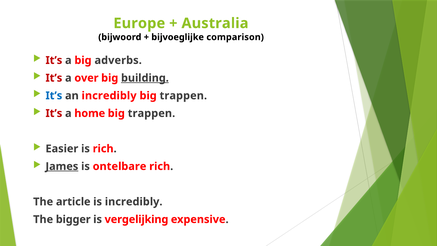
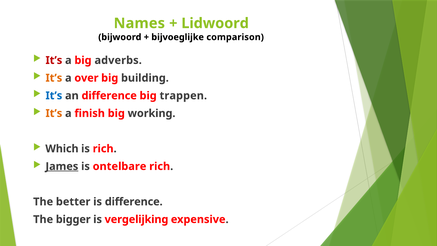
Europe: Europe -> Names (139, 23)
Australia: Australia -> Lidwoord (215, 23)
It’s colour: red -> orange (54, 78)
building underline: present -> none (145, 78)
an incredibly: incredibly -> difference (109, 96)
It’s colour: red -> orange (54, 113)
home: home -> finish (90, 113)
trappen: trappen -> working (152, 113)
Easier: Easier -> Which (62, 149)
article: article -> better (73, 202)
is incredibly: incredibly -> difference (134, 202)
